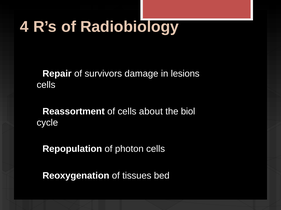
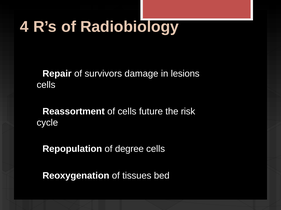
about: about -> future (151, 112)
biol: biol -> risk (188, 112)
photon: photon -> degree (129, 149)
